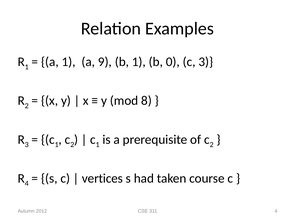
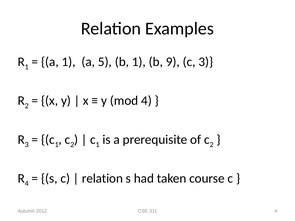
9: 9 -> 5 (105, 62)
0: 0 -> 9 (173, 62)
mod 8: 8 -> 4 (146, 101)
vertices: vertices -> relation (102, 179)
